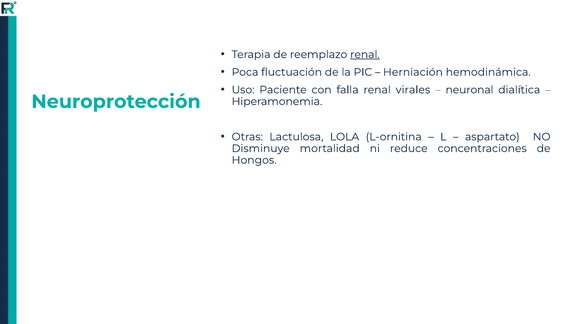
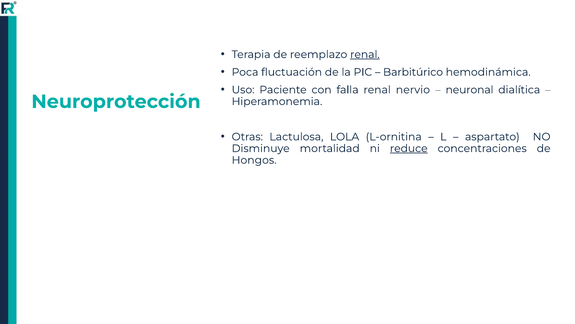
Herniación: Herniación -> Barbitúrico (413, 72)
virales: virales -> nervio (413, 90)
reduce underline: none -> present (409, 148)
